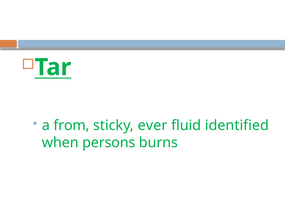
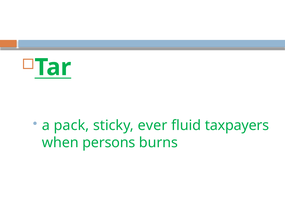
from: from -> pack (71, 125)
identified: identified -> taxpayers (237, 125)
